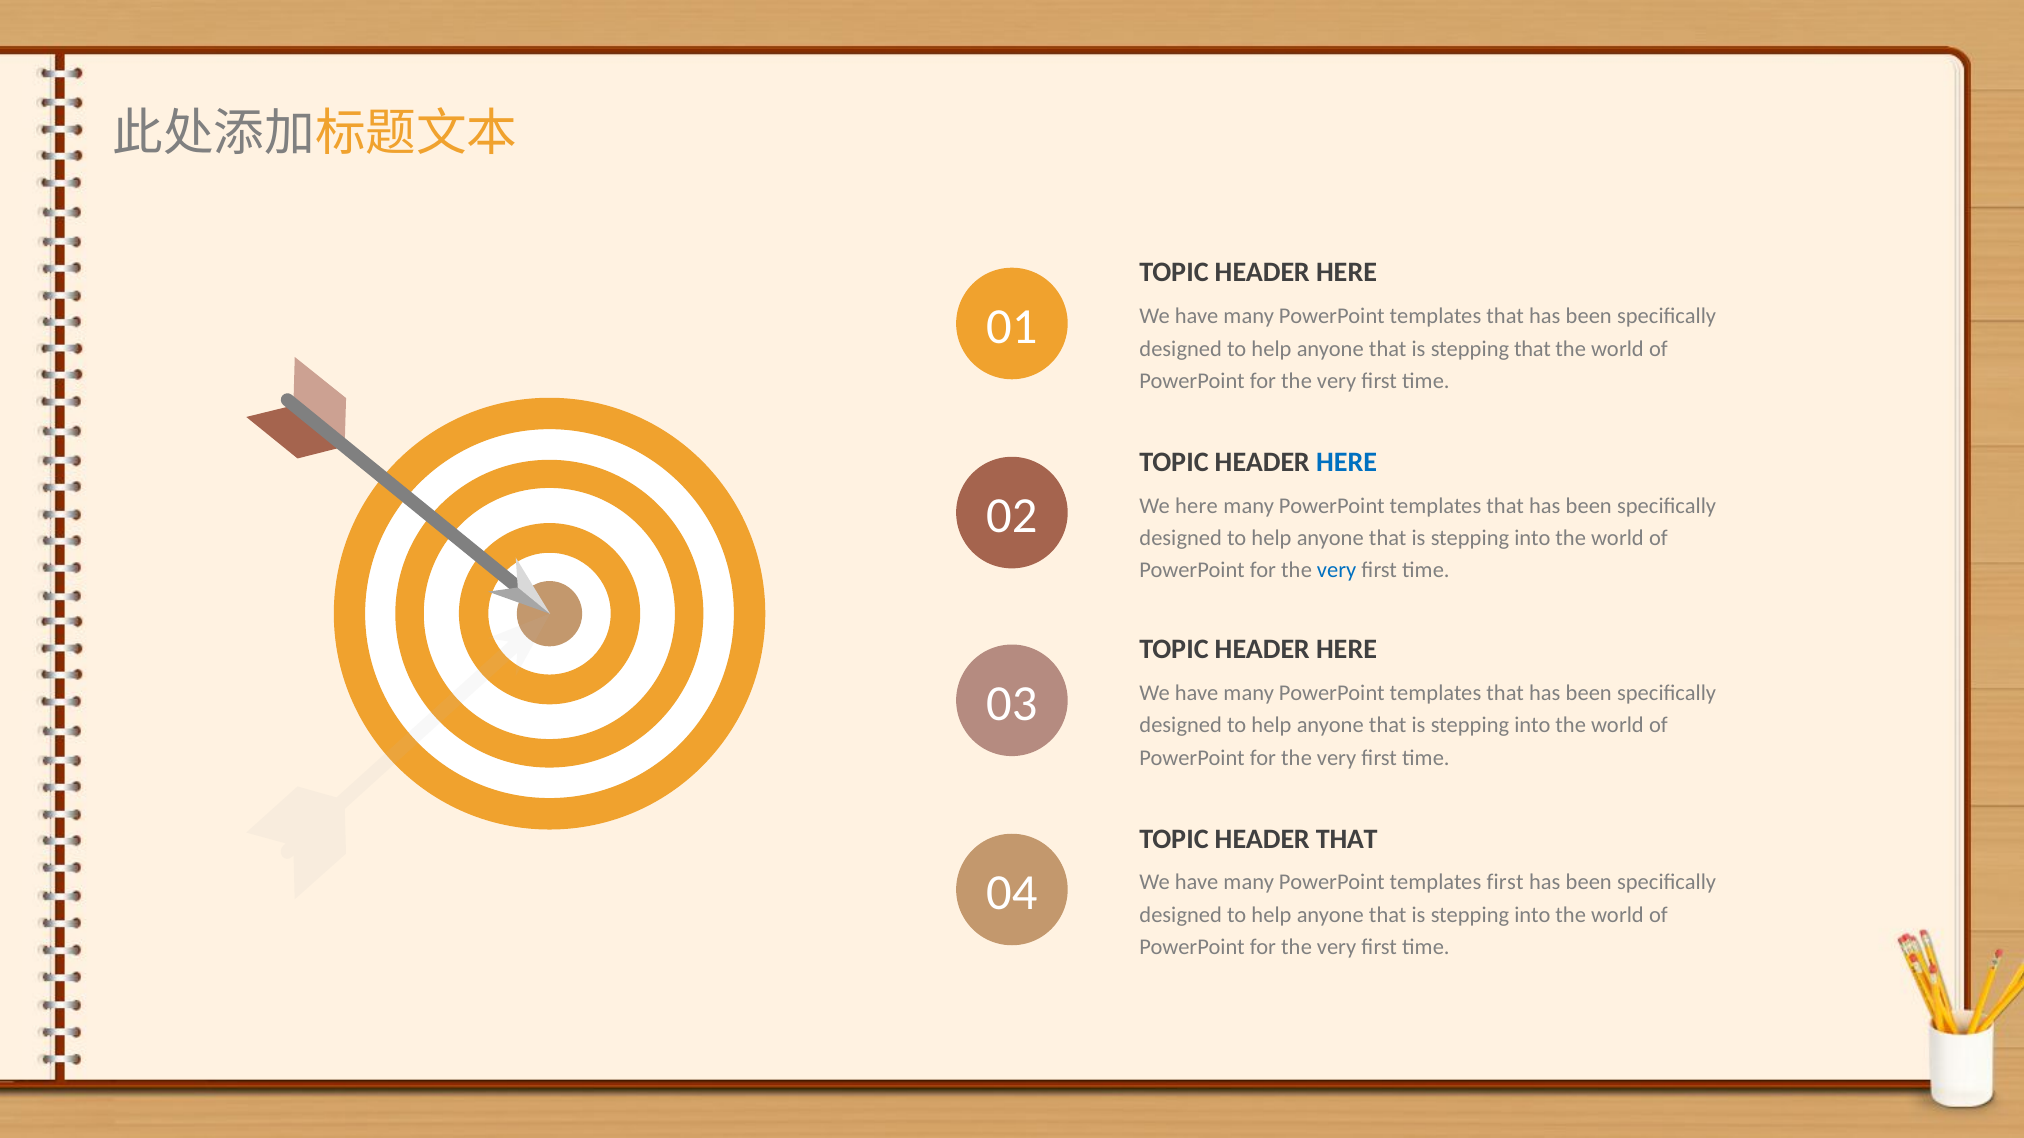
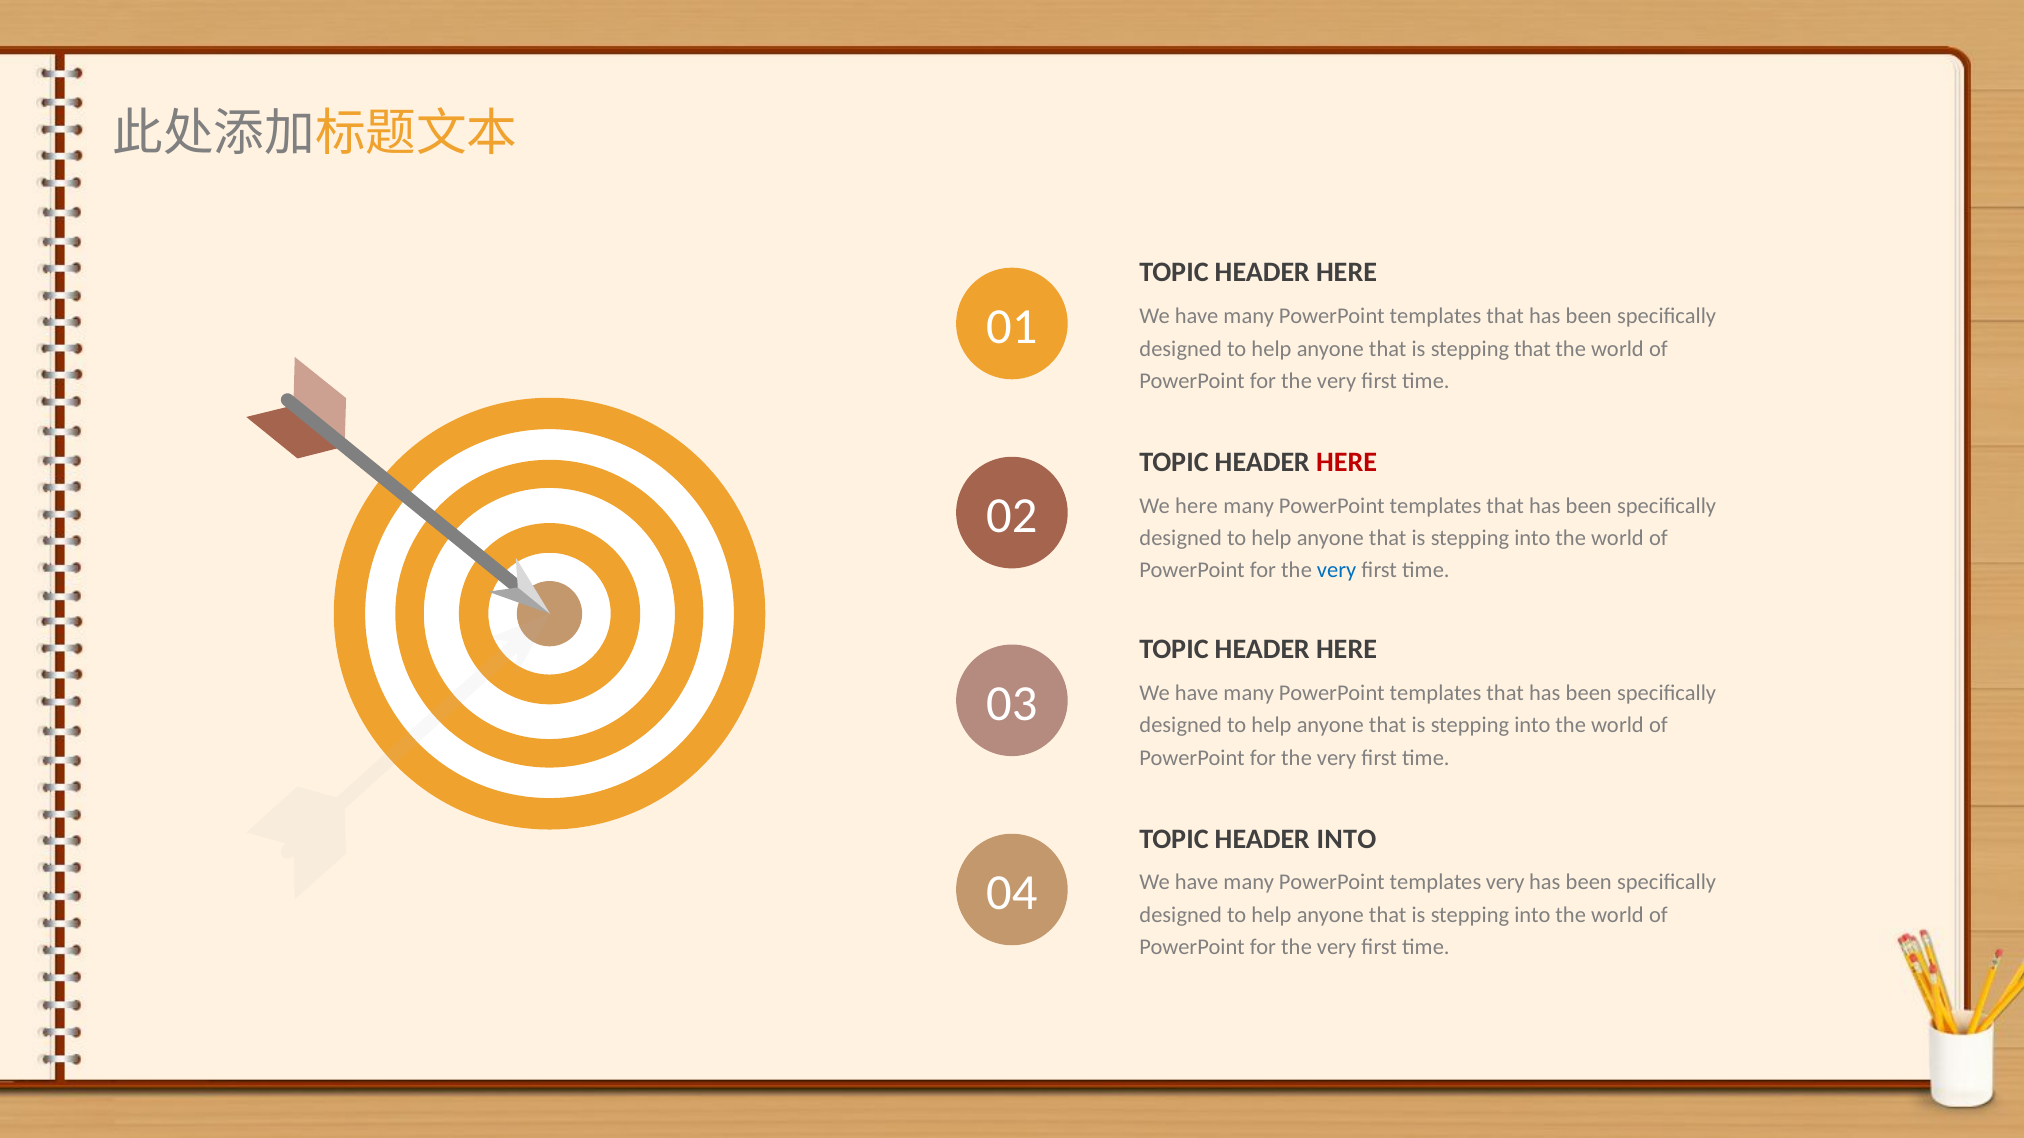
HERE colour: blue -> red (1347, 462)
HEADER THAT: THAT -> INTO (1346, 839)
templates first: first -> very (1505, 883)
